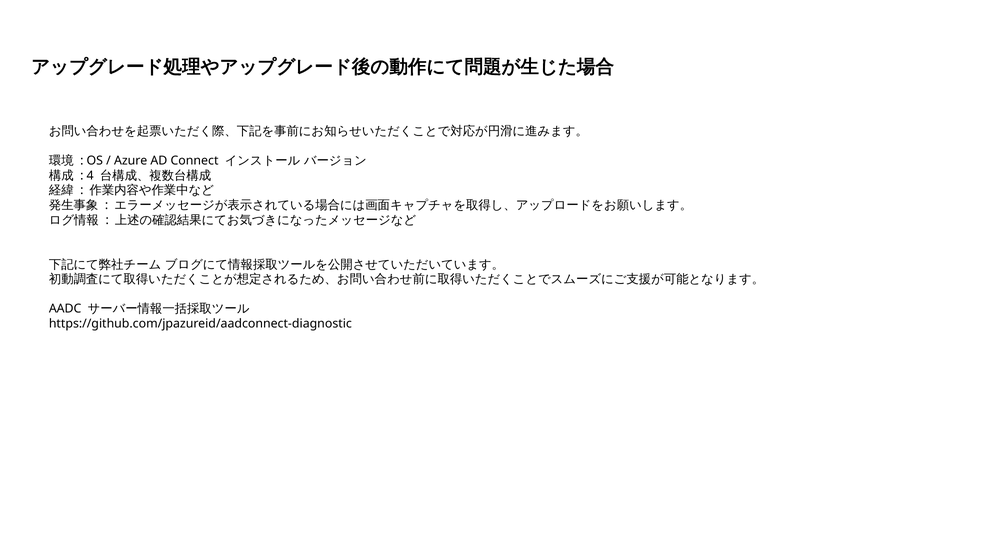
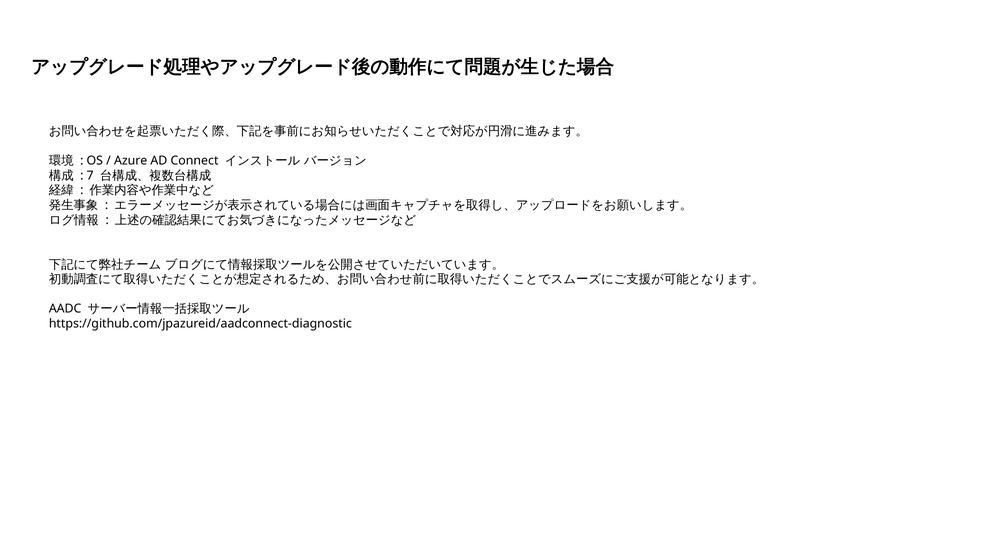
4: 4 -> 7 (90, 176)
